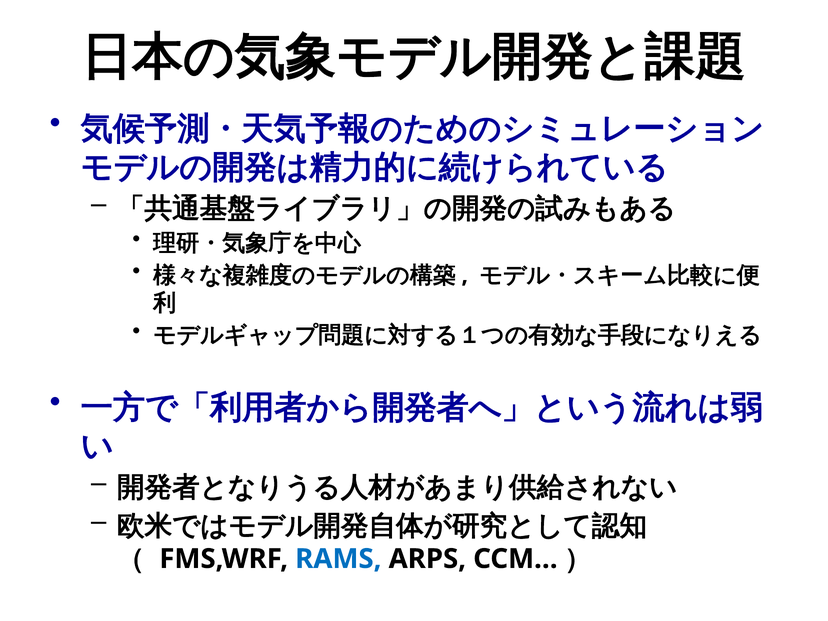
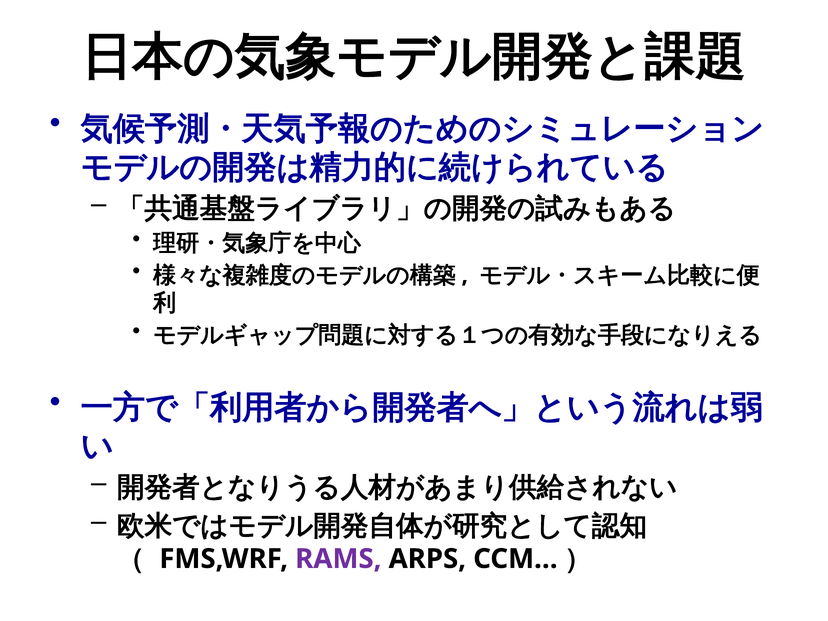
RAMS colour: blue -> purple (338, 559)
